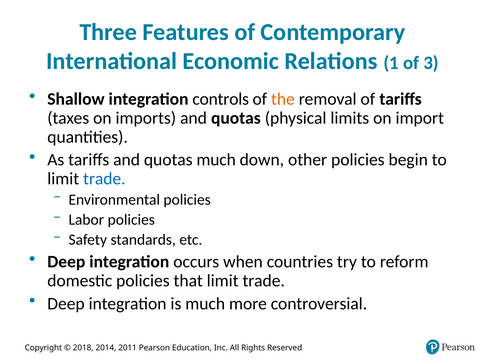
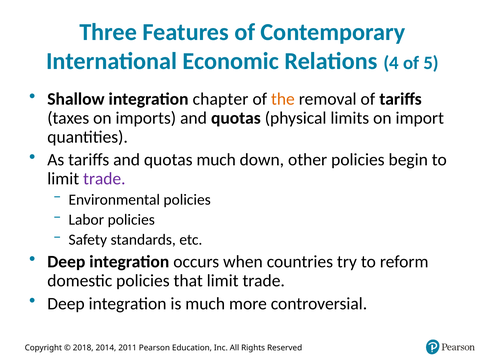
1: 1 -> 4 (391, 63)
3: 3 -> 5 (431, 63)
controls: controls -> chapter (221, 99)
trade colour: blue -> purple (104, 179)
